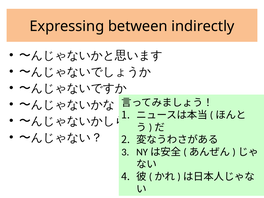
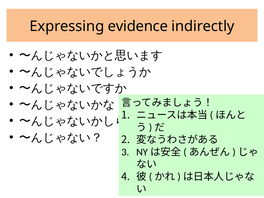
between: between -> evidence (138, 26)
